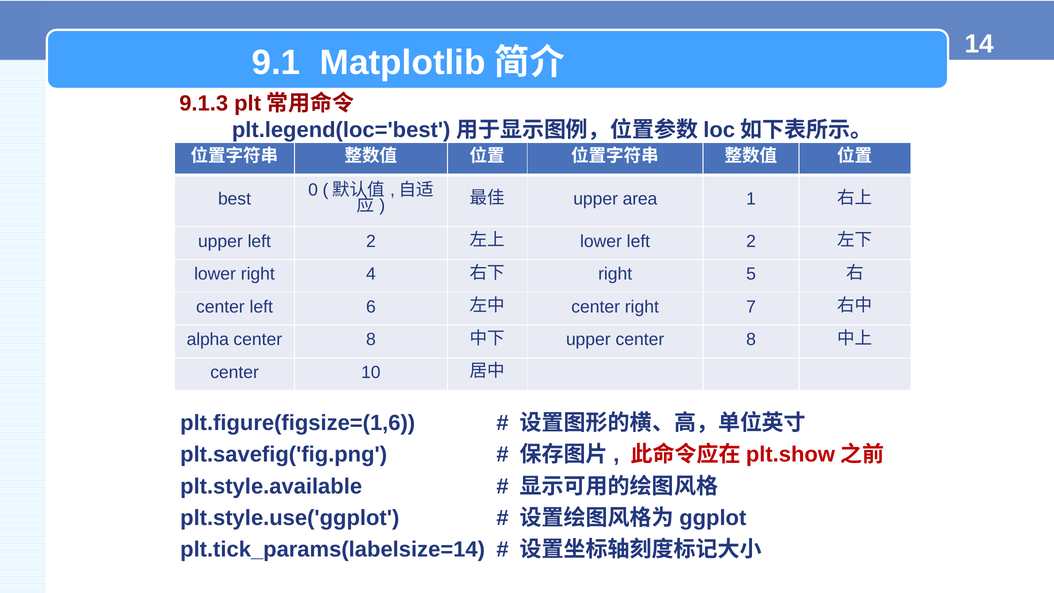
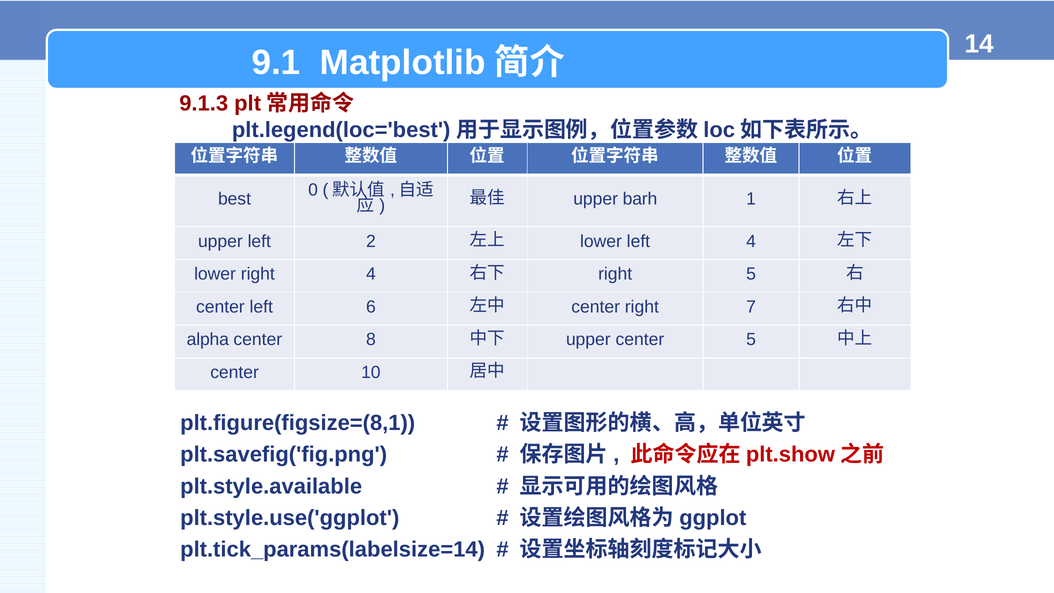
area: area -> barh (640, 199)
lower left 2: 2 -> 4 (751, 241)
upper center 8: 8 -> 5 (751, 340)
plt.figure(figsize=(1,6: plt.figure(figsize=(1,6 -> plt.figure(figsize=(8,1 (298, 423)
